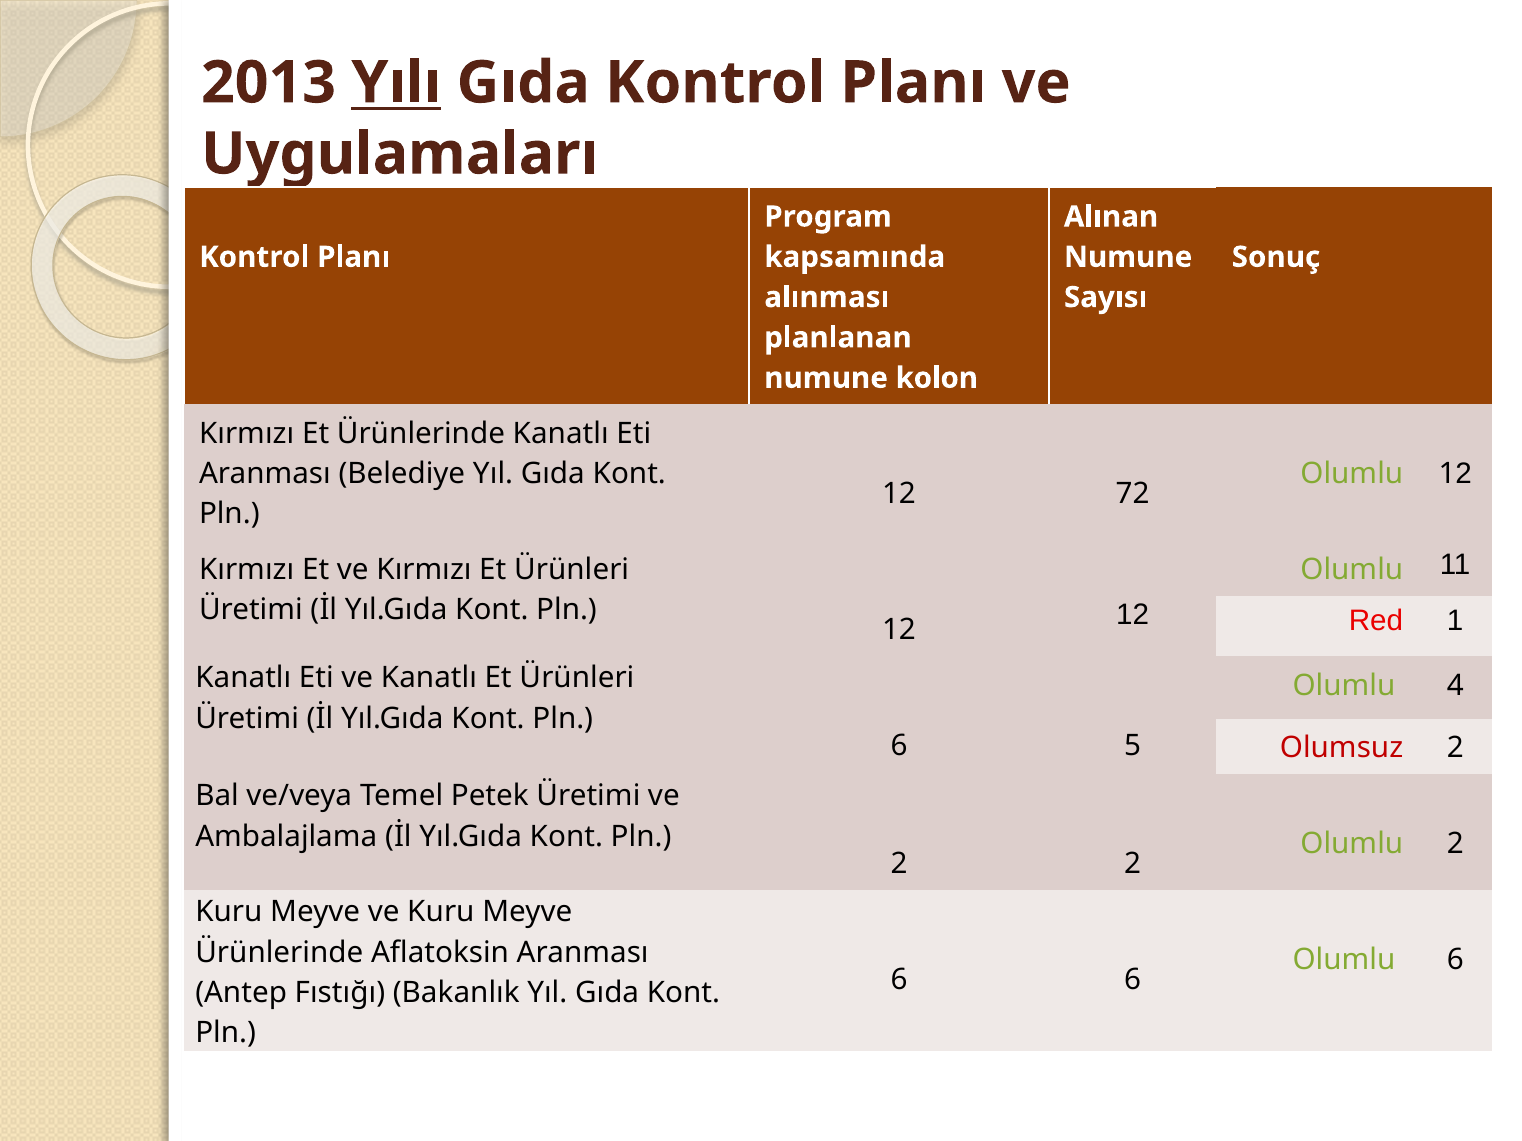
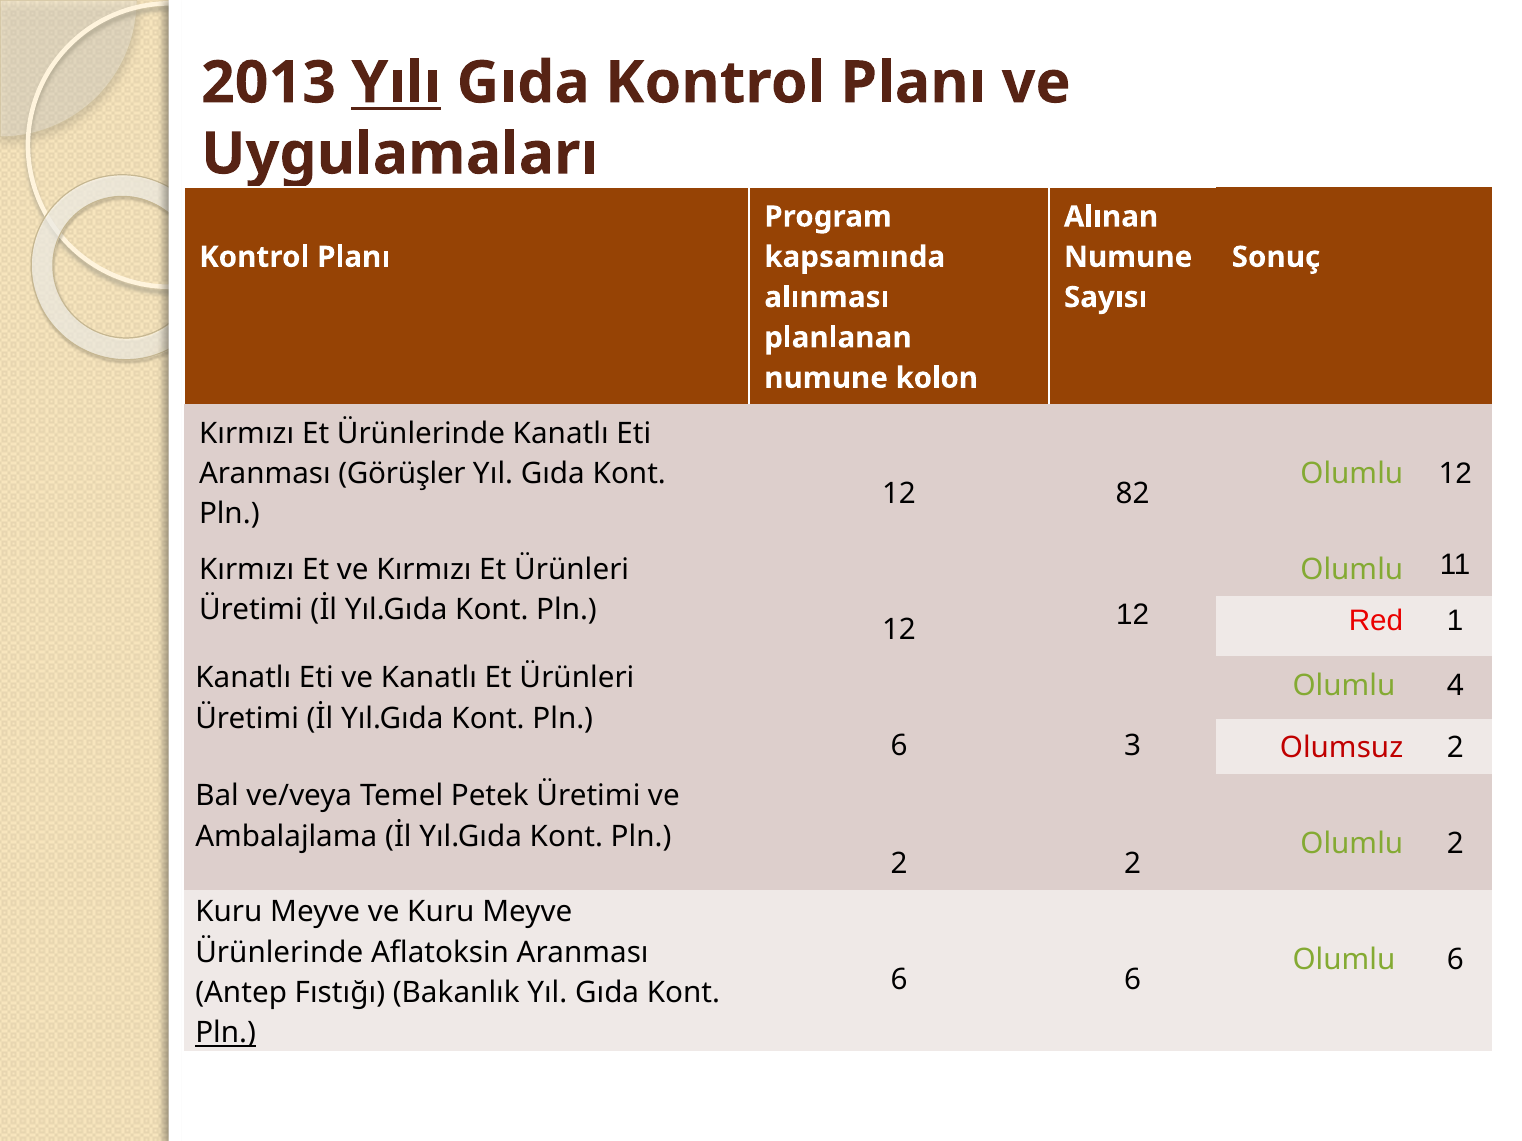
Belediye: Belediye -> Görüşler (402, 474)
72: 72 -> 82 (1133, 494)
5: 5 -> 3 (1133, 747)
Pln underline: none -> present (226, 1033)
